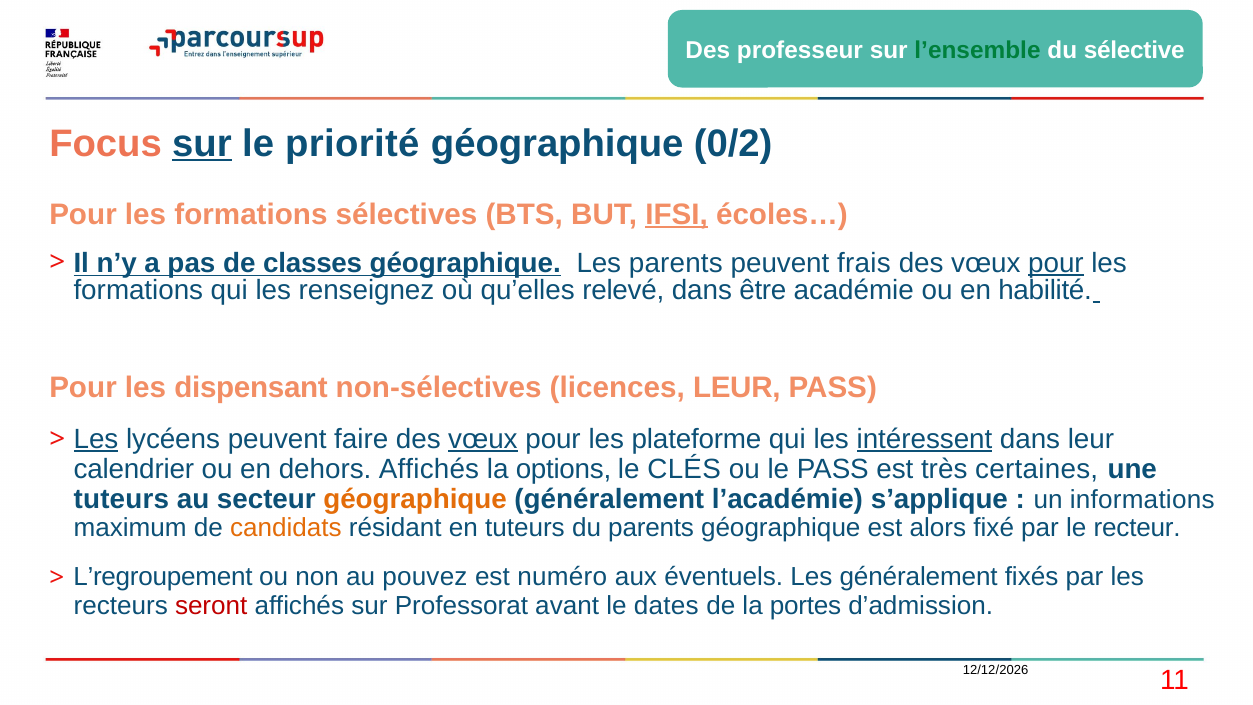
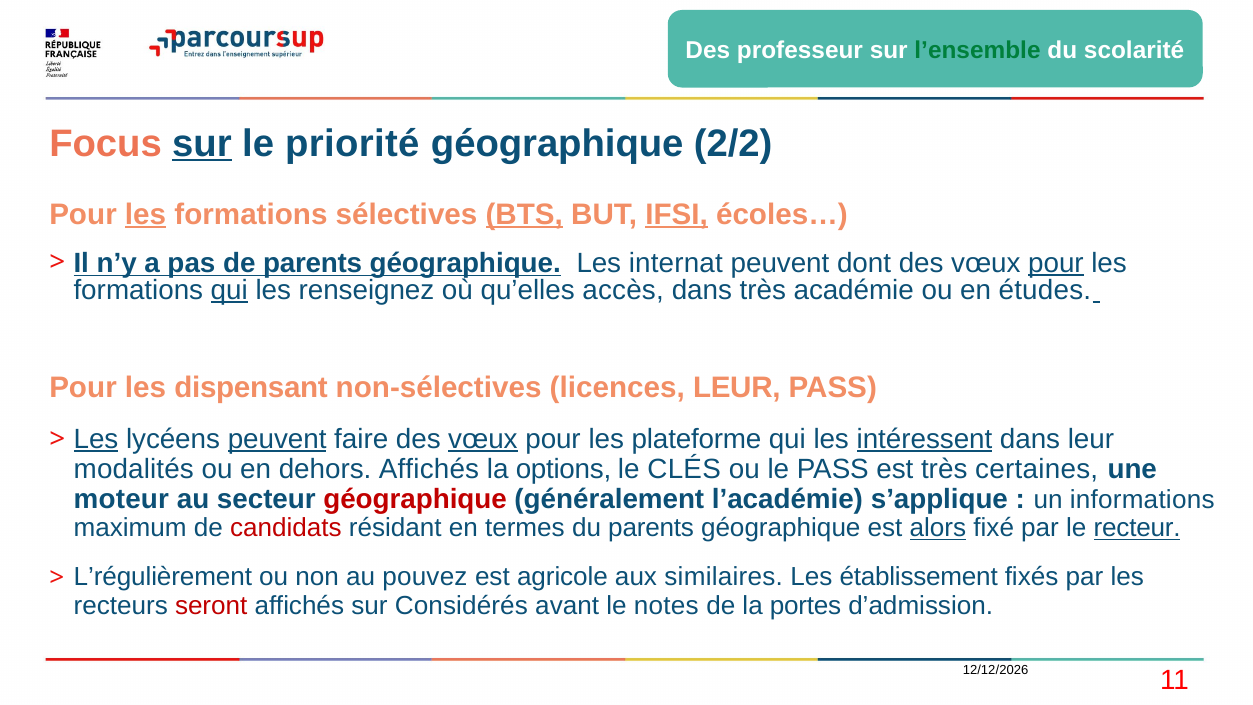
sélective: sélective -> scolarité (1134, 50)
0/2: 0/2 -> 2/2 (733, 144)
les underline: none -> present (146, 214)
BTS underline: none -> present (524, 214)
de classes: classes -> parents (313, 263)
Les parents: parents -> internat (676, 263)
frais: frais -> dont (864, 263)
qui underline: none -> present (229, 290)
relevé: relevé -> accès (623, 290)
dans être: être -> très (763, 290)
habilité: habilité -> études (1045, 290)
peuvent underline: none -> present (277, 439)
calendrier: calendrier -> modalités (134, 469)
tuteurs: tuteurs -> moteur (121, 499)
géographique colour: orange -> red (415, 499)
candidats colour: orange -> red (286, 528)
en tuteurs: tuteurs -> termes (525, 528)
alors underline: none -> present (938, 528)
recteur underline: none -> present (1137, 528)
L’regroupement: L’regroupement -> L’régulièrement (163, 577)
numéro: numéro -> agricole (562, 577)
éventuels: éventuels -> similaires (724, 577)
Les généralement: généralement -> établissement (919, 577)
Professorat: Professorat -> Considérés (461, 605)
dates: dates -> notes (666, 605)
